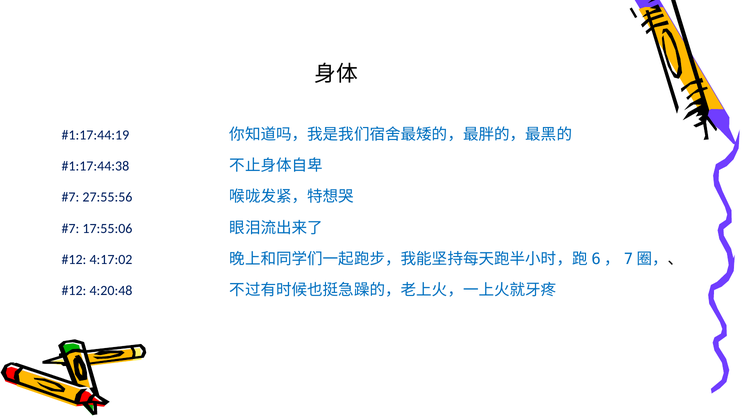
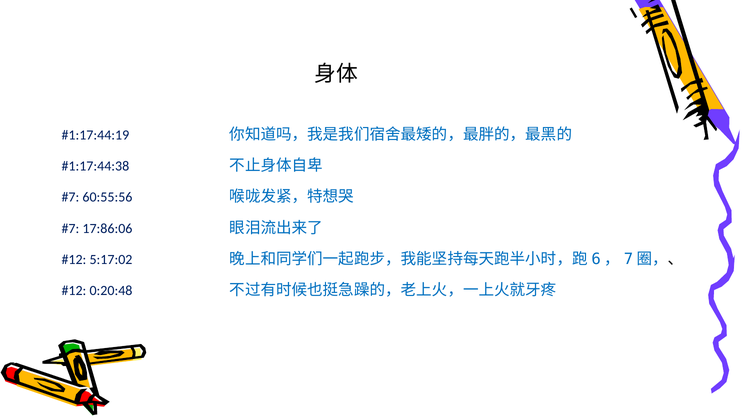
27:55:56: 27:55:56 -> 60:55:56 (107, 197)
17:55:06: 17:55:06 -> 17:86:06 (107, 228)
4:17:02: 4:17:02 -> 5:17:02 (111, 259)
4:20:48: 4:20:48 -> 0:20:48 (111, 290)
